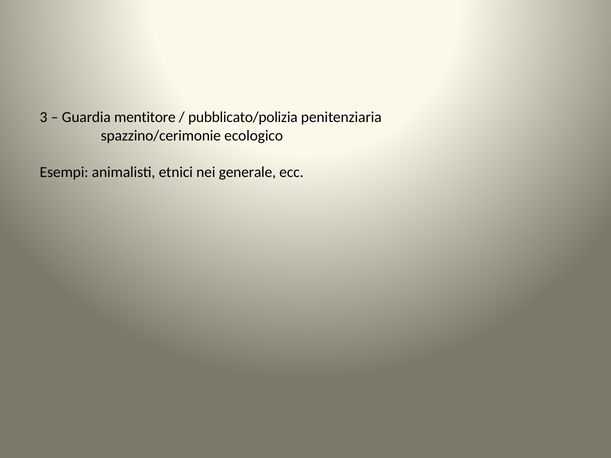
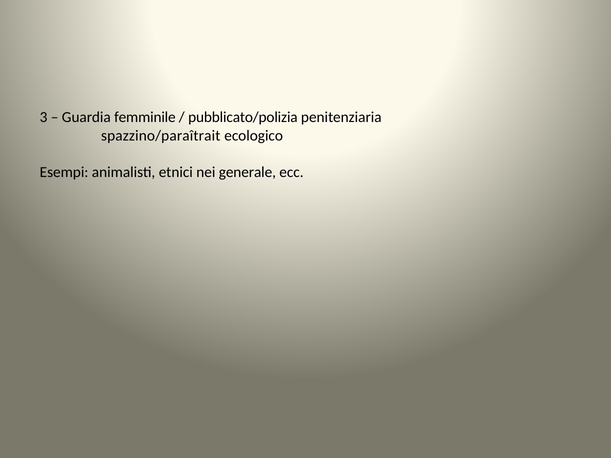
mentitore: mentitore -> femminile (145, 117)
spazzino/cerimonie: spazzino/cerimonie -> spazzino/paraîtrait (161, 136)
